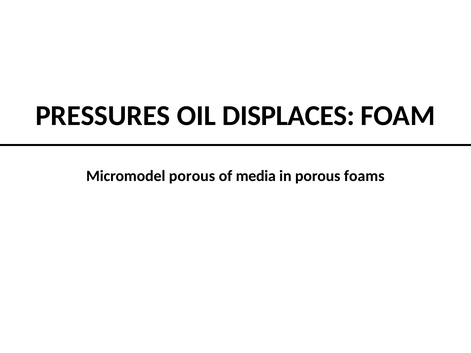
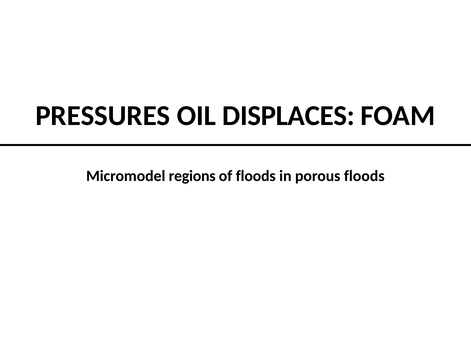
Micromodel porous: porous -> regions (192, 176)
of media: media -> floods (256, 176)
porous foams: foams -> floods (364, 176)
